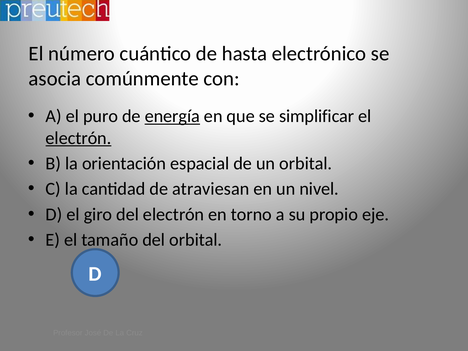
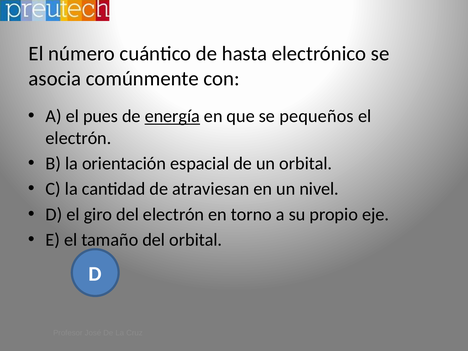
puro: puro -> pues (101, 116)
simplificar: simplificar -> pequeños (317, 116)
electrón underline: present -> none (79, 138)
